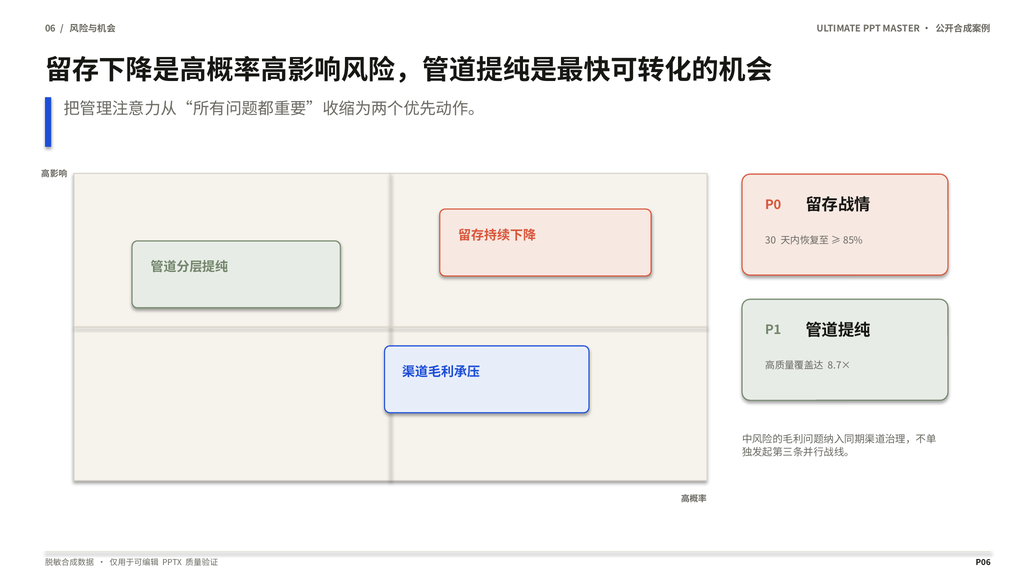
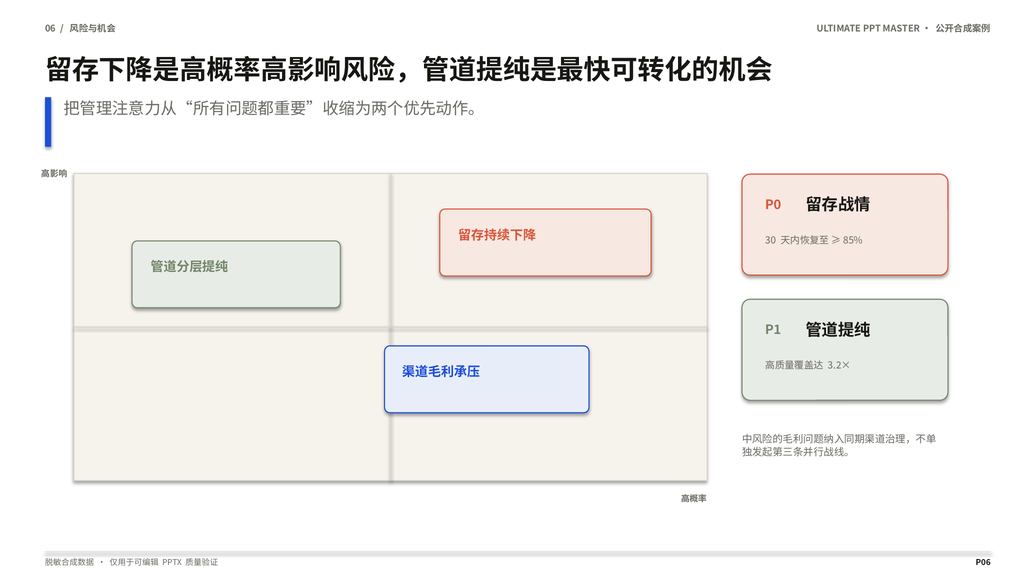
8.7×: 8.7× -> 3.2× (840, 366)
